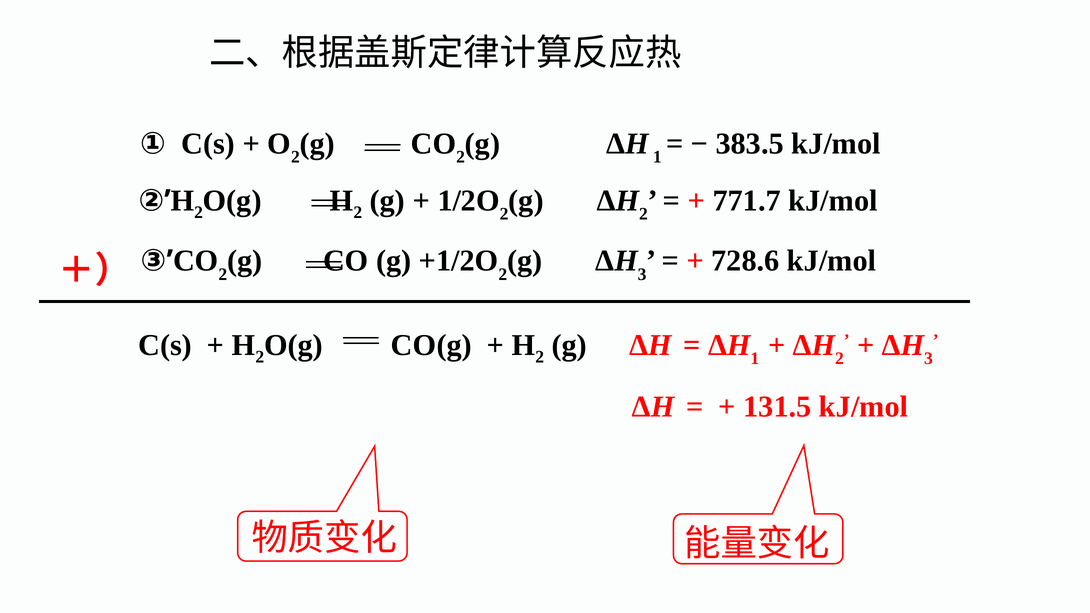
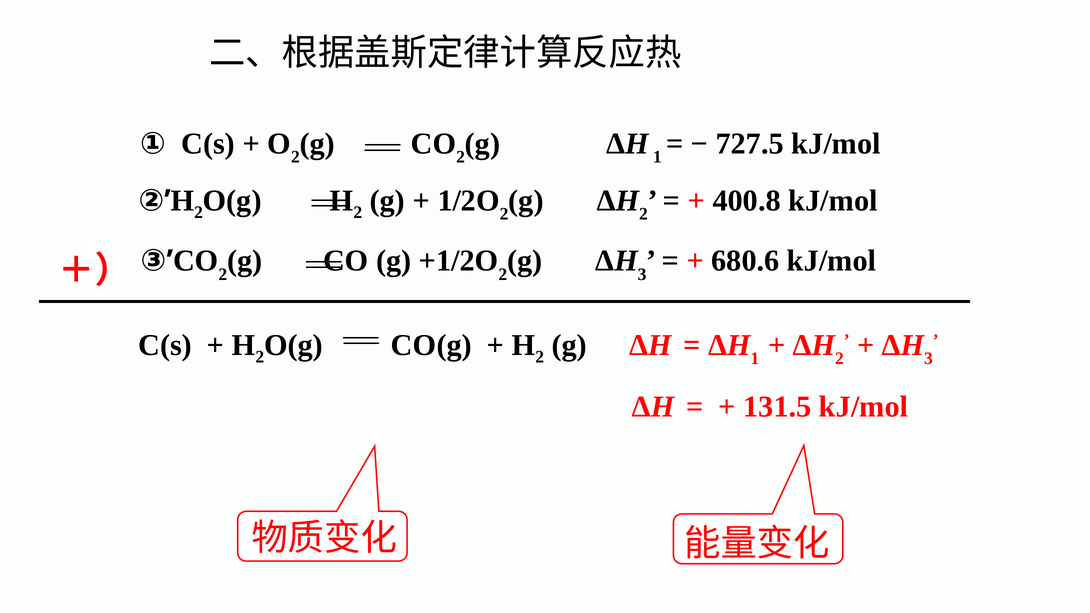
383.5: 383.5 -> 727.5 (750, 144)
771.7: 771.7 -> 400.8 (747, 201)
728.6: 728.6 -> 680.6 (745, 261)
